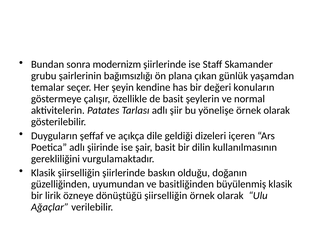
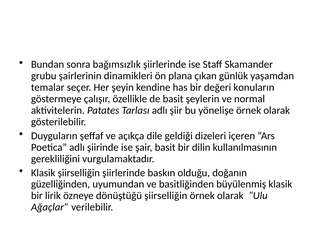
modernizm: modernizm -> bağımsızlık (117, 64)
bağımsızlığı: bağımsızlığı -> dinamikleri (128, 76)
